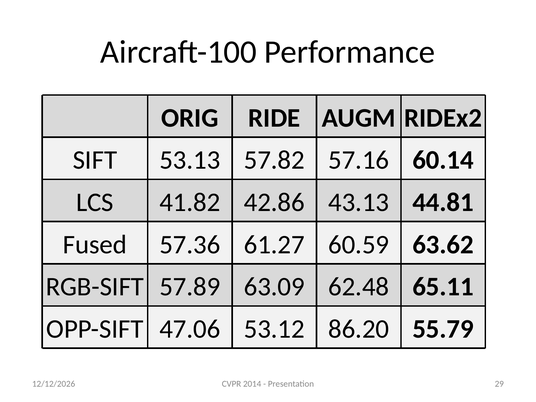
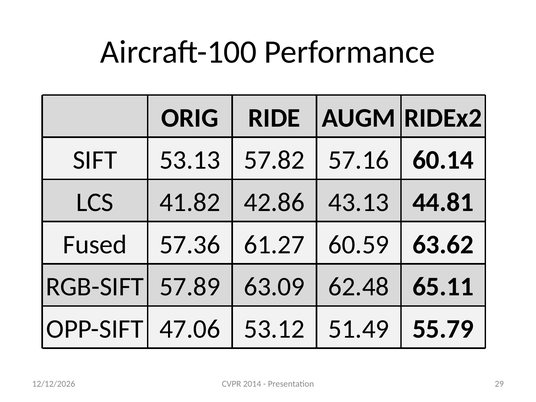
86.20: 86.20 -> 51.49 (359, 329)
